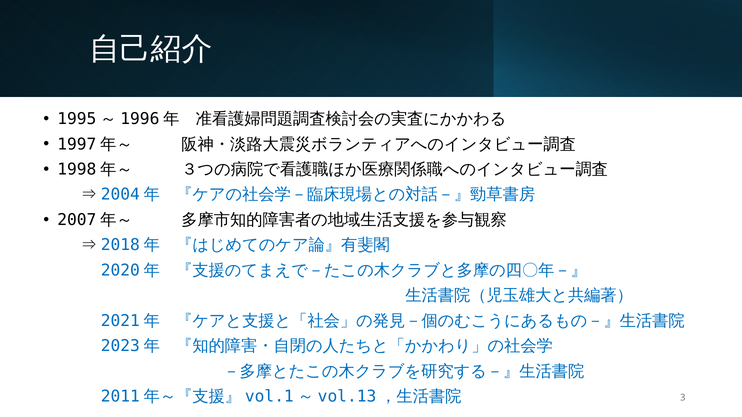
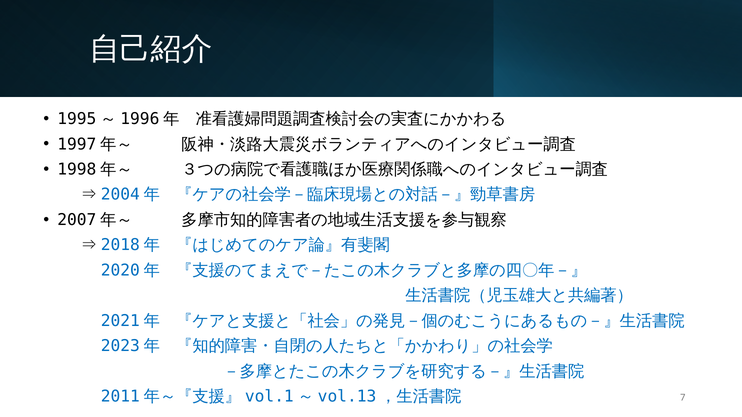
3: 3 -> 7 (683, 398)
